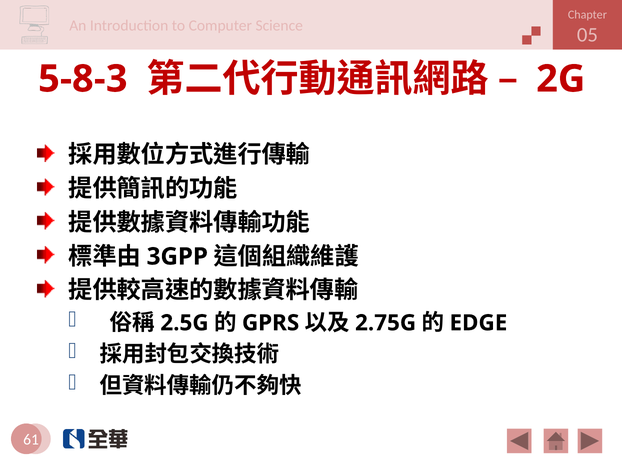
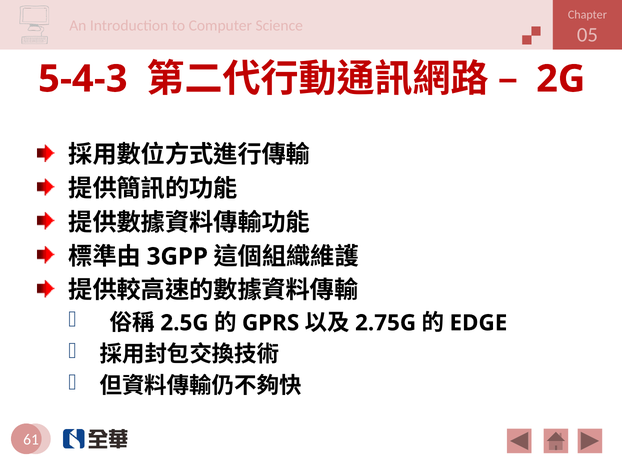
5-8-3: 5-8-3 -> 5-4-3 (83, 79)
